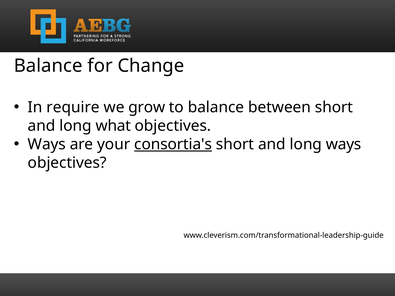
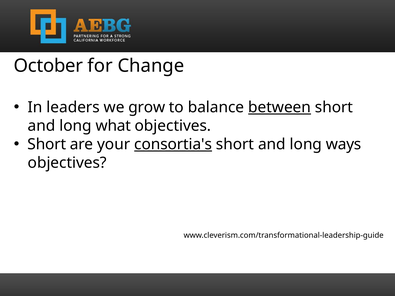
Balance: Balance -> October (48, 66)
require: require -> leaders (73, 108)
between underline: none -> present (280, 108)
Ways: Ways -> Short (47, 145)
